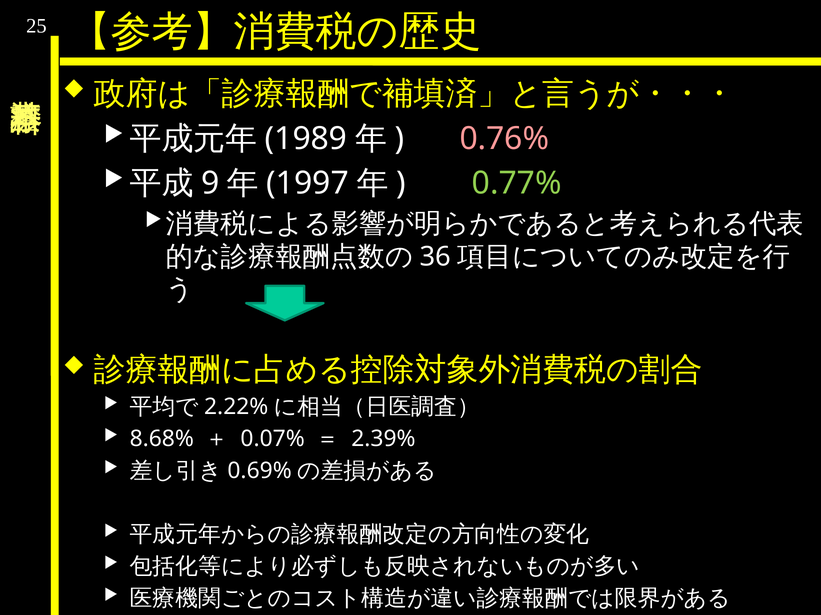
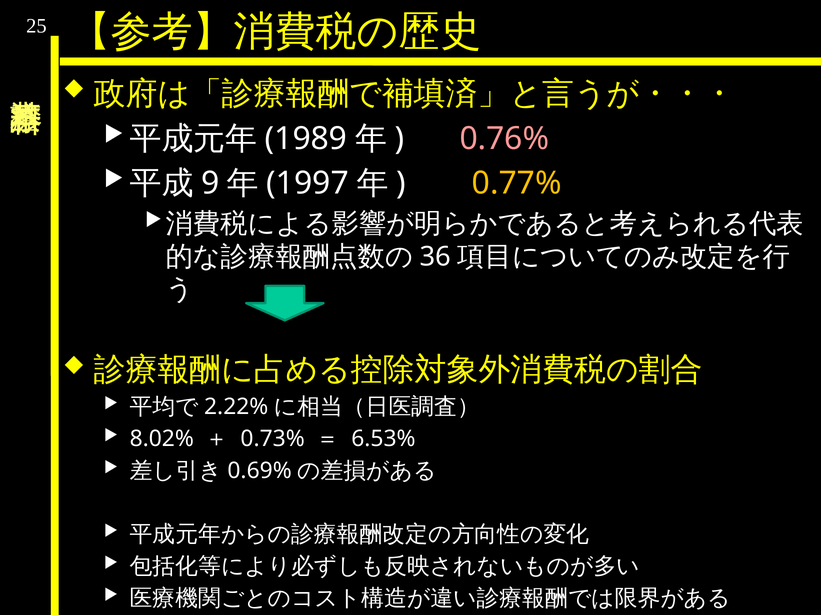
0.77% colour: light green -> yellow (517, 183)
8.68%: 8.68% -> 8.02% (162, 439)
0.07%: 0.07% -> 0.73% (273, 439)
2.39%: 2.39% -> 6.53% (383, 439)
